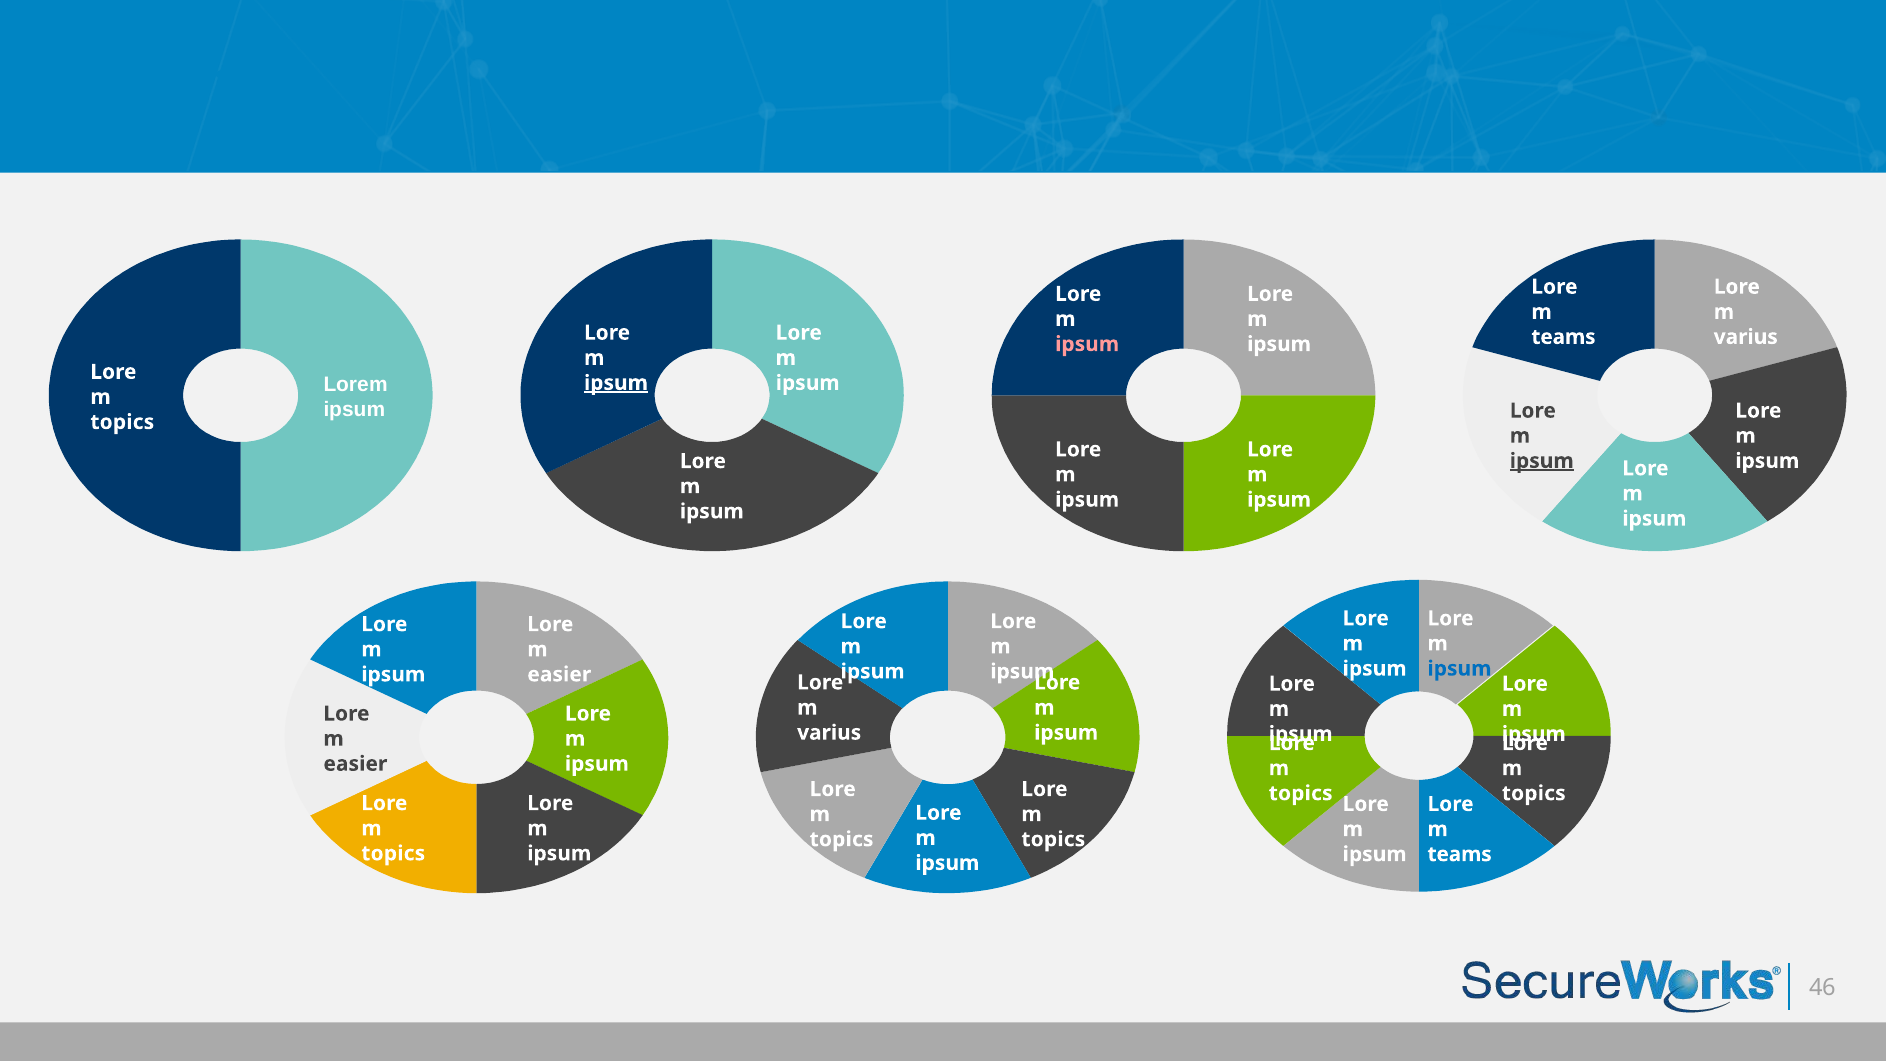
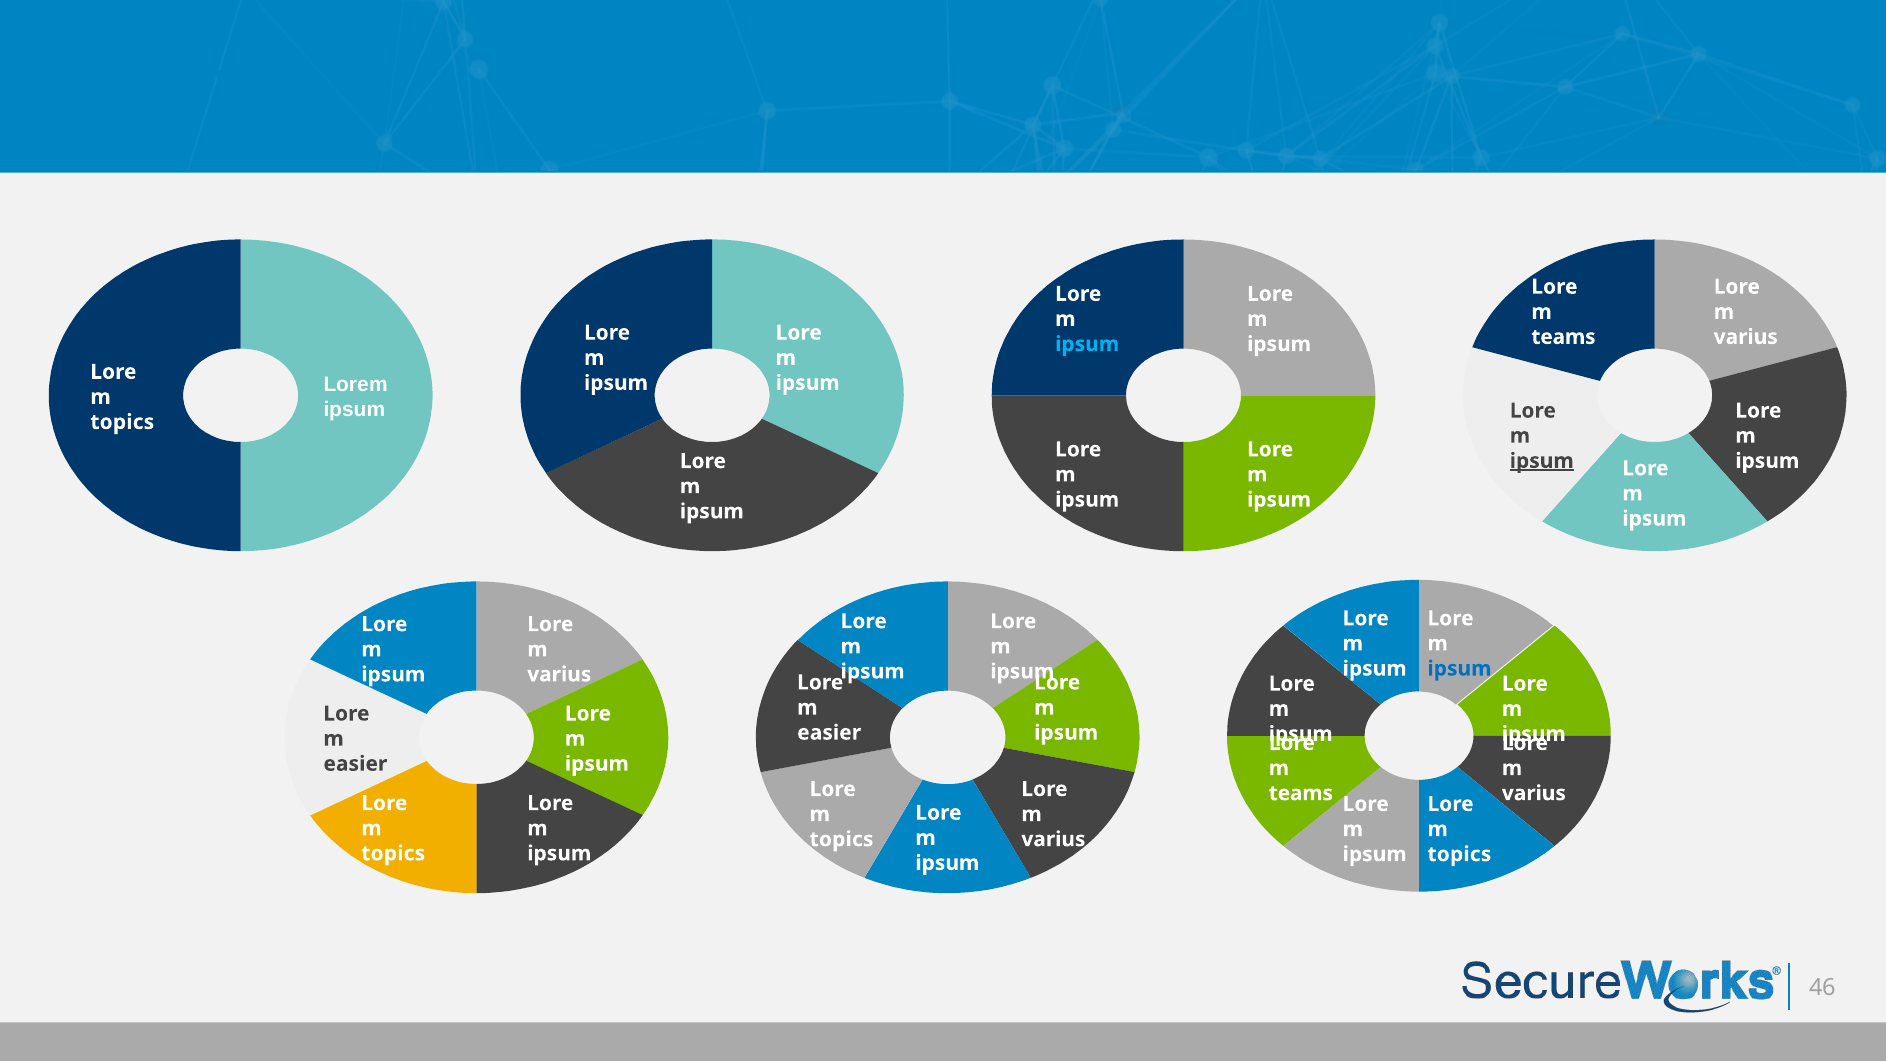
ipsum colour: pink -> light blue (1087, 344)
ipsum underline: present -> none (616, 383)
easier: easier -> varius (559, 674)
varius: varius -> easier (829, 733)
topics: topics -> teams (1301, 793)
topics: topics -> varius (1534, 793)
topics: topics -> varius (1053, 839)
teams: teams -> topics (1459, 854)
